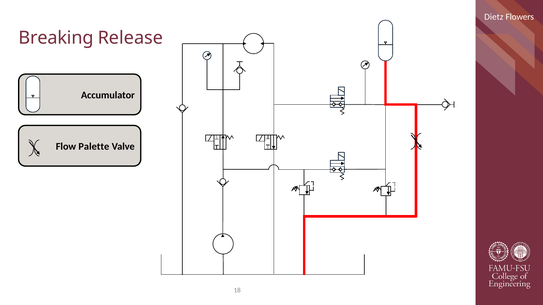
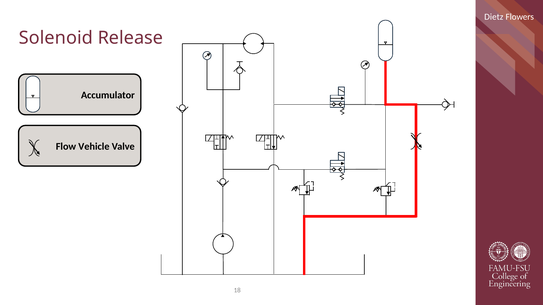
Breaking: Breaking -> Solenoid (56, 38)
Palette: Palette -> Vehicle (94, 147)
